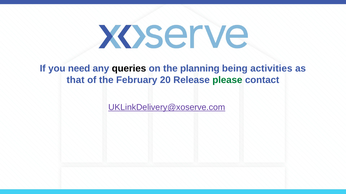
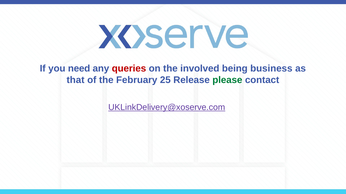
queries colour: black -> red (129, 69)
planning: planning -> involved (200, 69)
activities: activities -> business (271, 69)
20: 20 -> 25 (165, 80)
